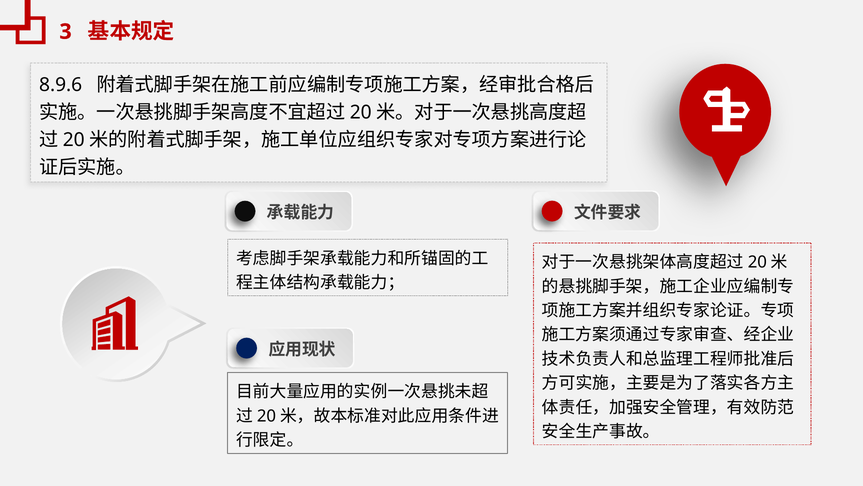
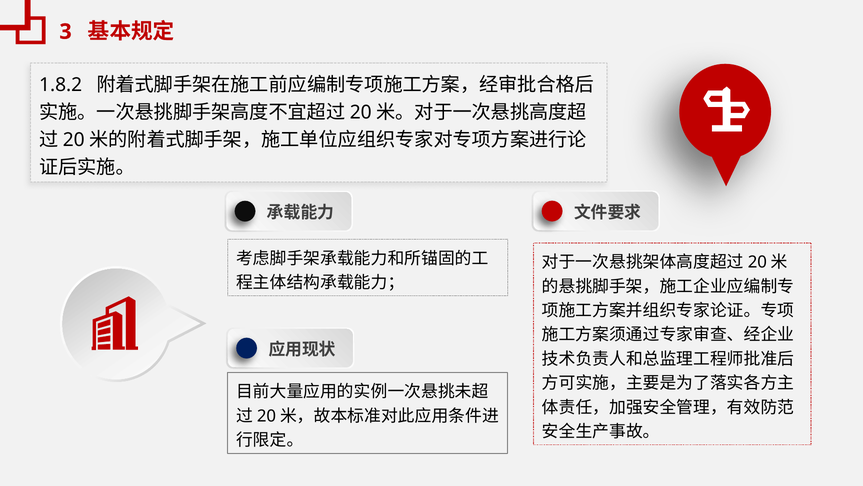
8.9.6: 8.9.6 -> 1.8.2 (61, 85)
